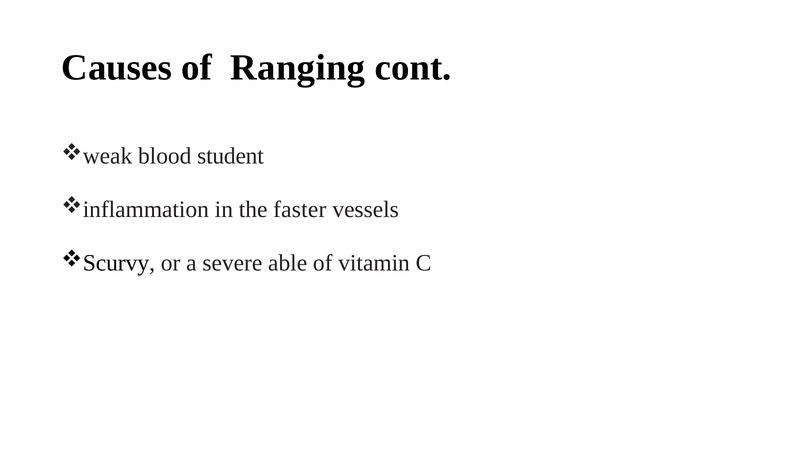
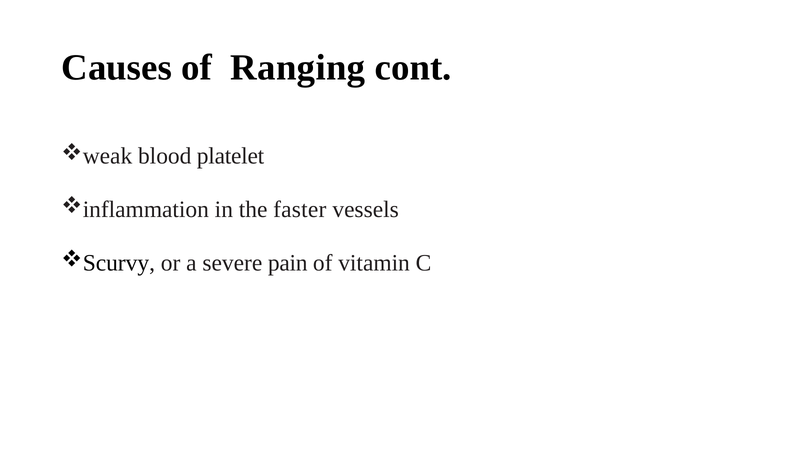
student: student -> platelet (231, 156)
able: able -> pain (288, 263)
